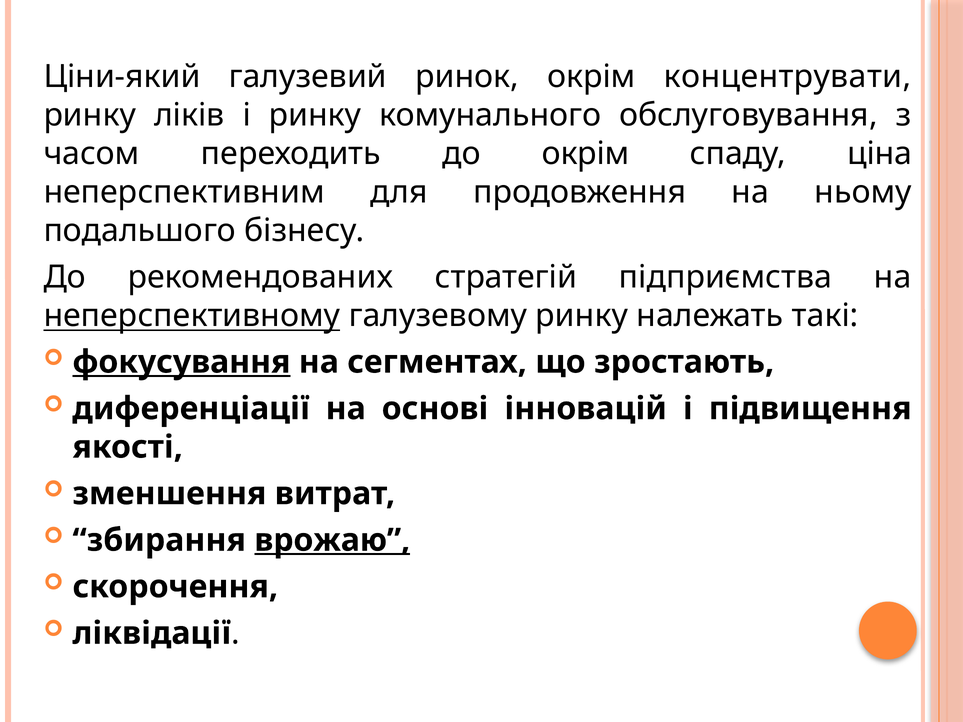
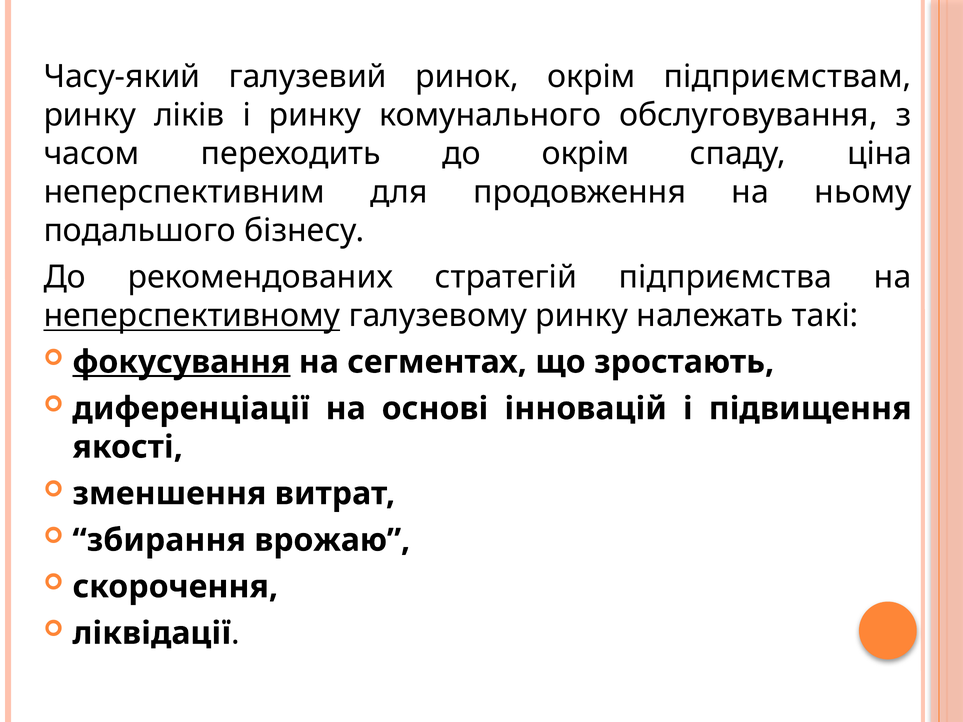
Ціни-який: Ціни-який -> Часу-який (122, 76)
концентрувати: концентрувати -> підприємствам (788, 76)
врожаю underline: present -> none (332, 540)
